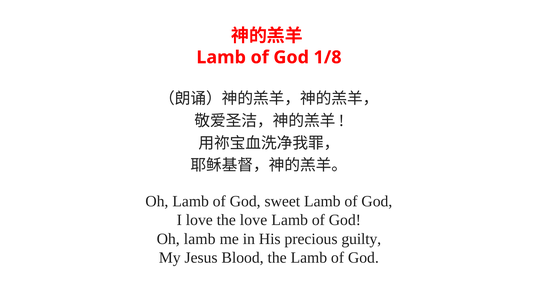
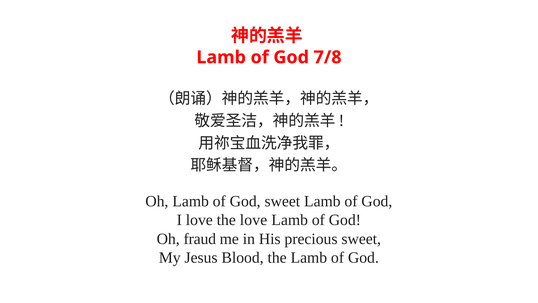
1/8: 1/8 -> 7/8 (328, 57)
lamb: lamb -> fraud (200, 239)
precious guilty: guilty -> sweet (361, 239)
